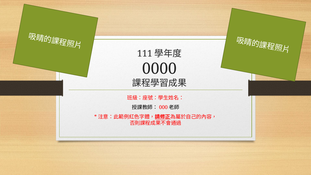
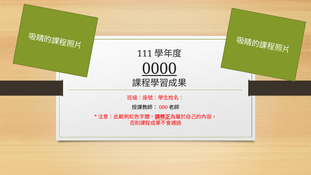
0000 underline: none -> present (159, 69)
